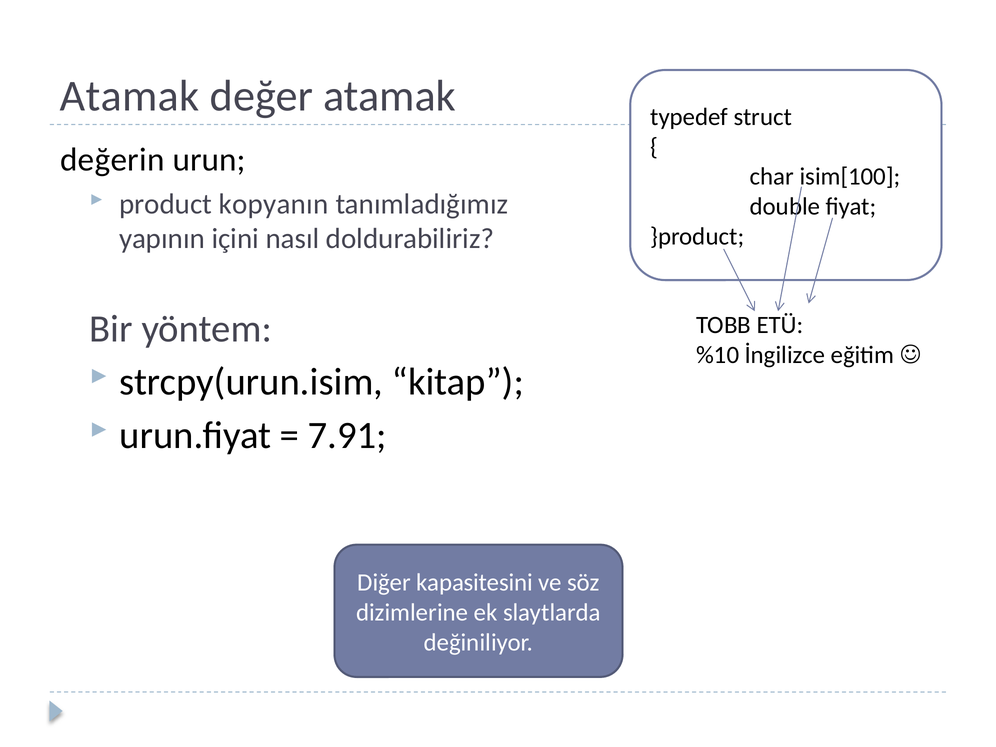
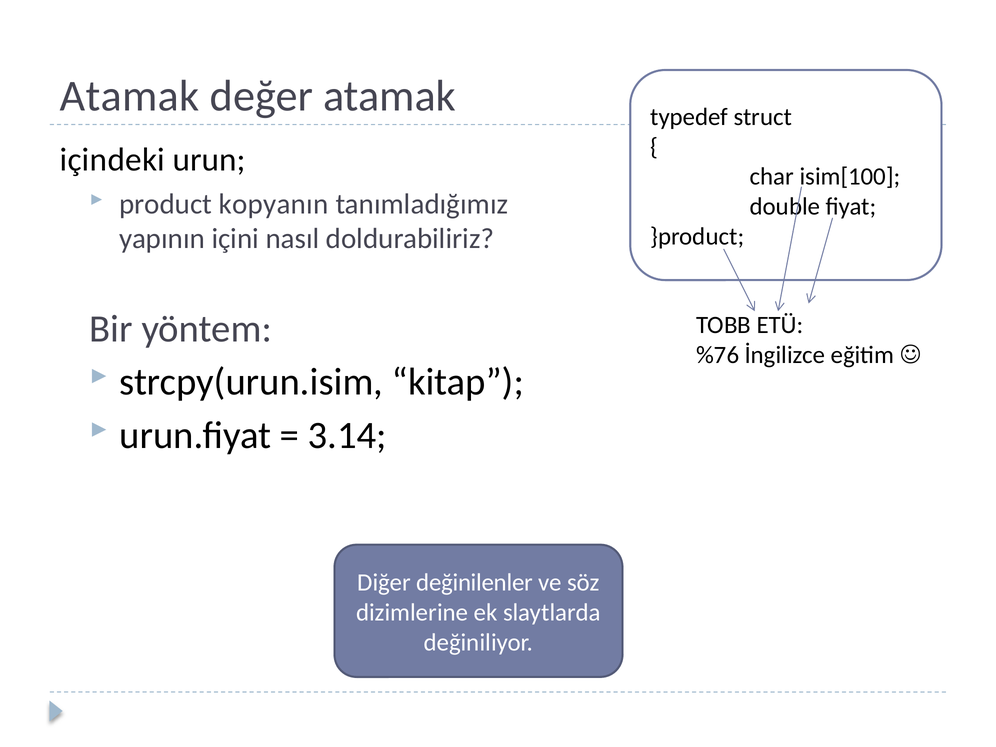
değerin: değerin -> içindeki (112, 160)
%10: %10 -> %76 (718, 355)
7.91: 7.91 -> 3.14 (347, 435)
kapasitesini: kapasitesini -> değinilenler (475, 583)
